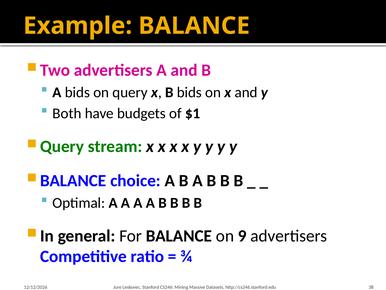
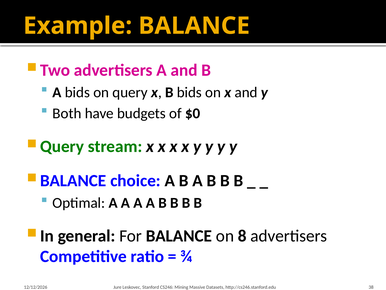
$1: $1 -> $0 (193, 113)
9: 9 -> 8 (242, 235)
